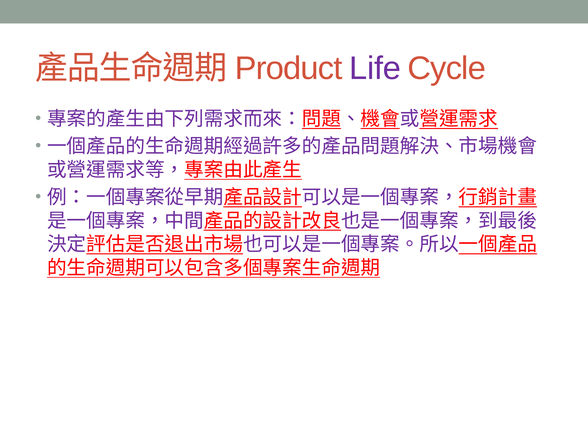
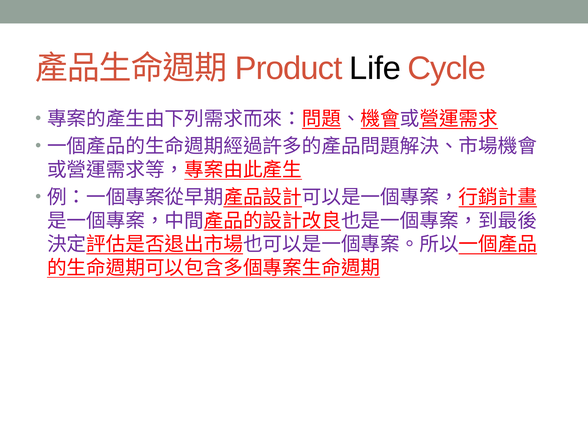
Life colour: purple -> black (375, 68)
